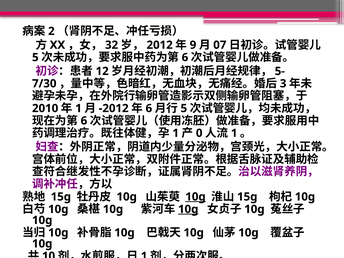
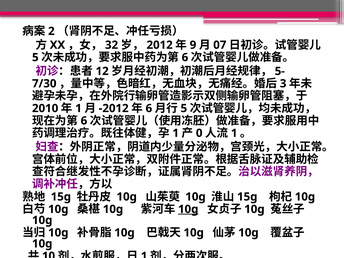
10g underline: present -> none (195, 197)
